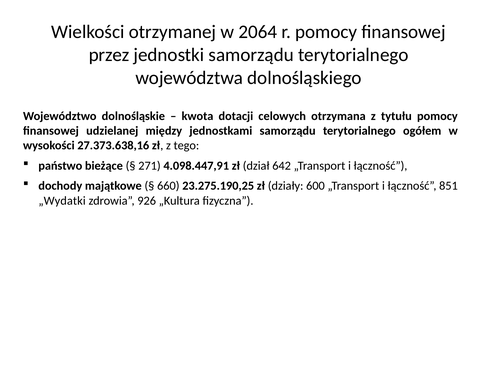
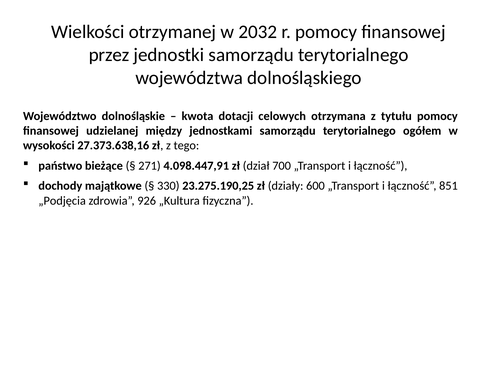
2064: 2064 -> 2032 (258, 32)
642: 642 -> 700 (282, 166)
660: 660 -> 330 (168, 186)
„Wydatki: „Wydatki -> „Podjęcia (62, 201)
